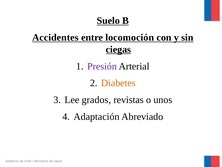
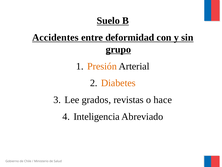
locomoción: locomoción -> deformidad (130, 37)
ciegas: ciegas -> grupo (118, 49)
Presión colour: purple -> orange (102, 66)
unos: unos -> hace (163, 100)
Adaptación: Adaptación -> Inteligencia (97, 116)
